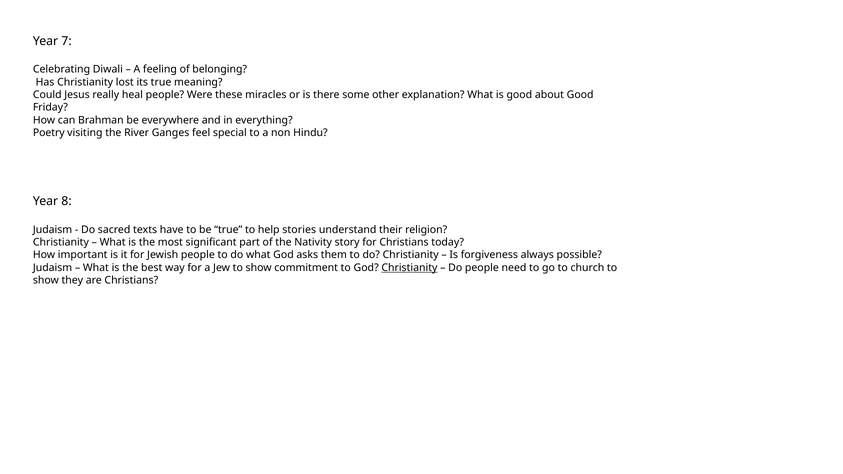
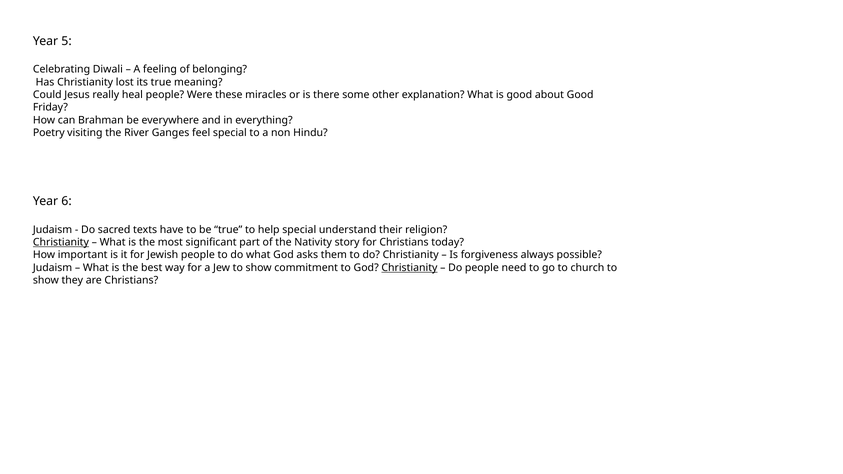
7: 7 -> 5 (67, 41)
8: 8 -> 6 (67, 201)
help stories: stories -> special (299, 230)
Christianity underline: none -> present (61, 242)
